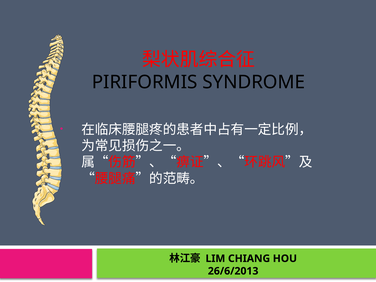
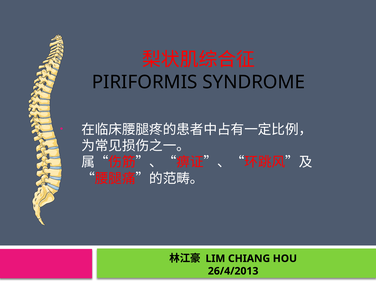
26/6/2013: 26/6/2013 -> 26/4/2013 (233, 271)
